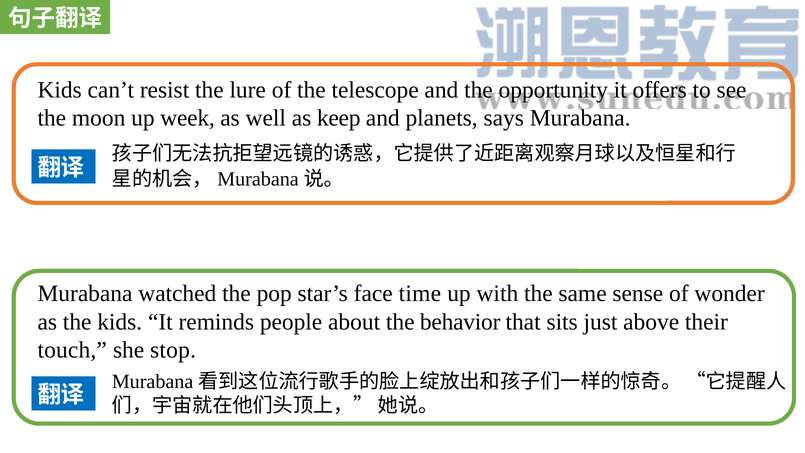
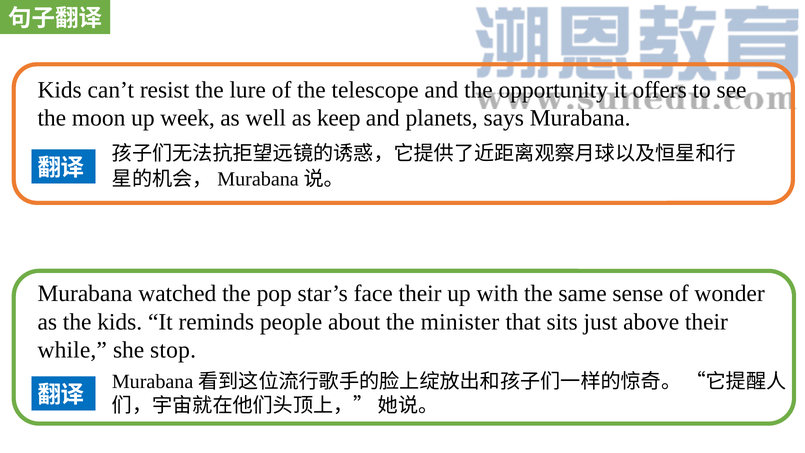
face time: time -> their (420, 294)
behavior: behavior -> minister (460, 322)
touch: touch -> while (72, 350)
